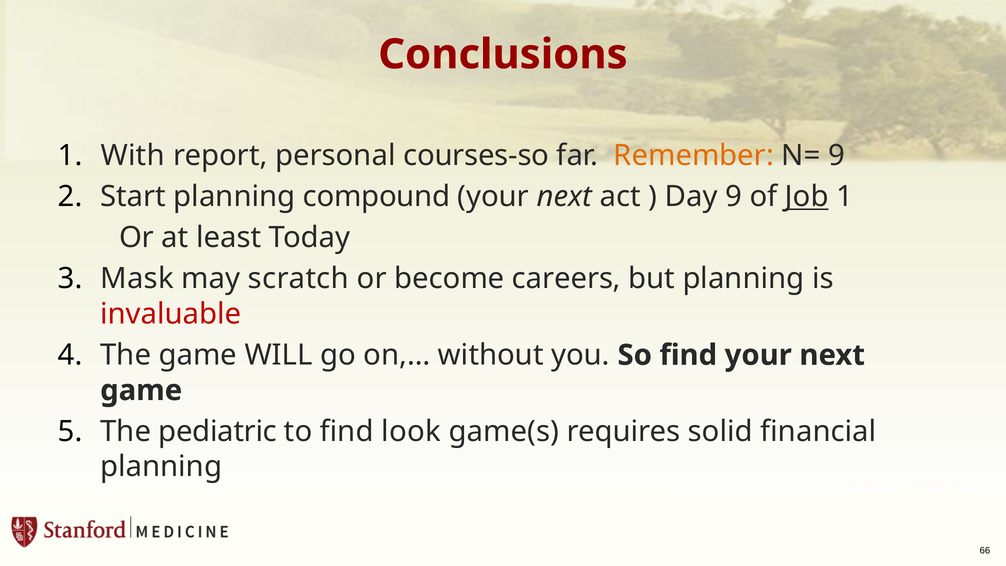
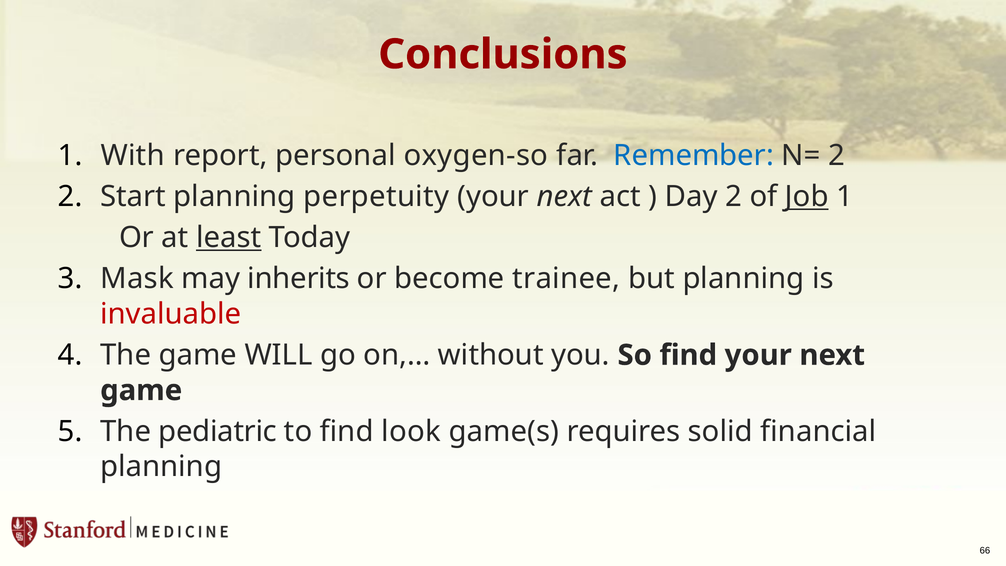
courses-so: courses-so -> oxygen-so (476, 155)
Remember colour: orange -> blue (694, 155)
N= 9: 9 -> 2 (836, 155)
compound: compound -> perpetuity (376, 197)
Day 9: 9 -> 2 (734, 197)
least underline: none -> present (229, 238)
scratch: scratch -> inherits (299, 279)
careers: careers -> trainee (566, 279)
